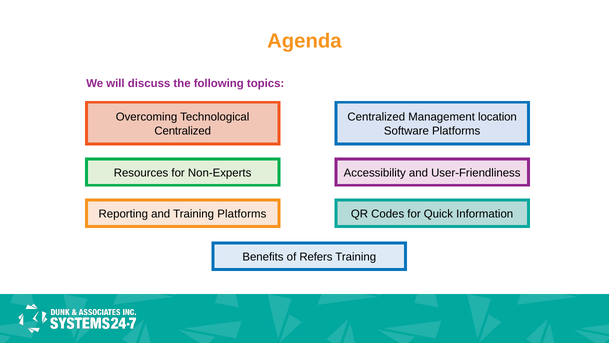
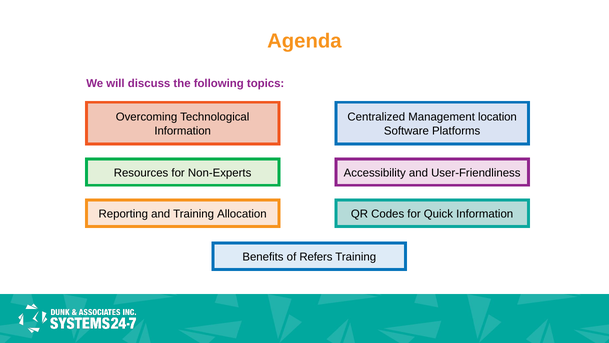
Centralized: Centralized -> Information (183, 131)
Training Platforms: Platforms -> Allocation (242, 214)
